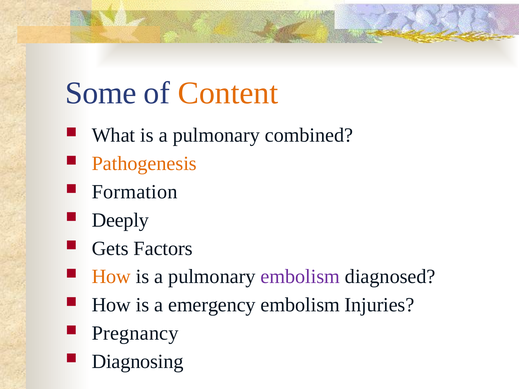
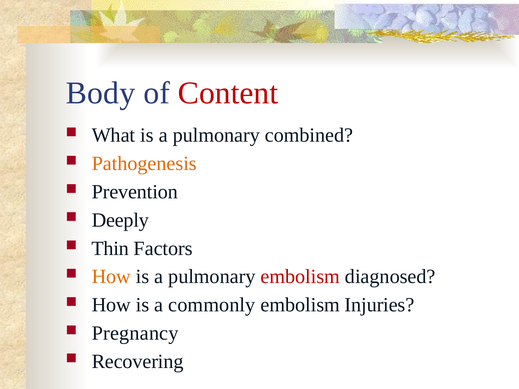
Some: Some -> Body (101, 93)
Content colour: orange -> red (228, 93)
Formation: Formation -> Prevention (135, 192)
Gets: Gets -> Thin (110, 249)
embolism colour: purple -> red (300, 277)
emergency: emergency -> commonly (212, 305)
Diagnosing: Diagnosing -> Recovering (138, 362)
